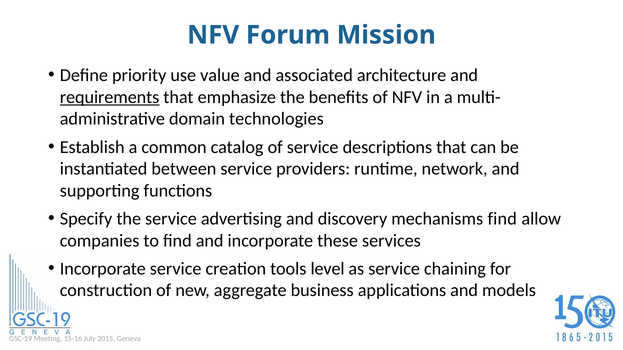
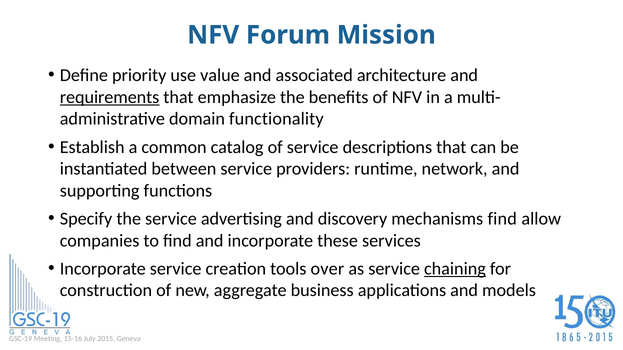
technologies: technologies -> functionality (276, 119)
level: level -> over (327, 269)
chaining underline: none -> present (455, 269)
